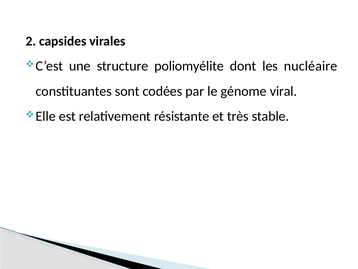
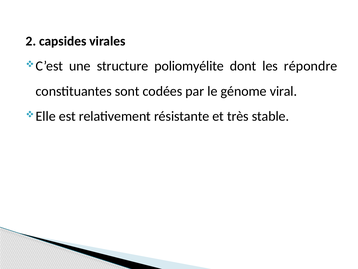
nucléaire: nucléaire -> répondre (311, 66)
